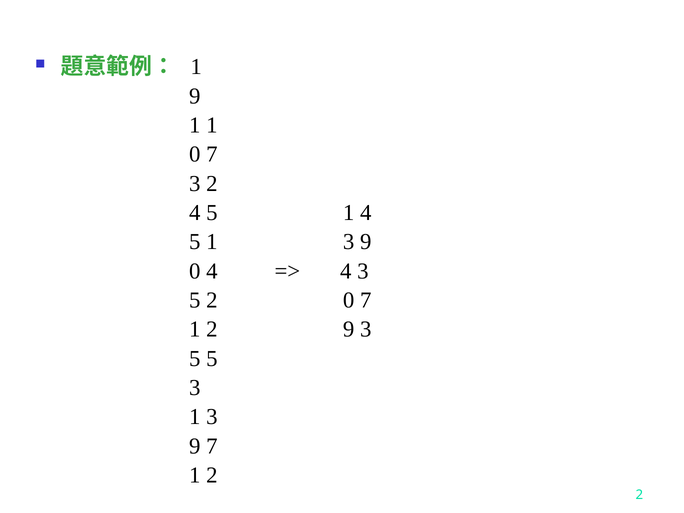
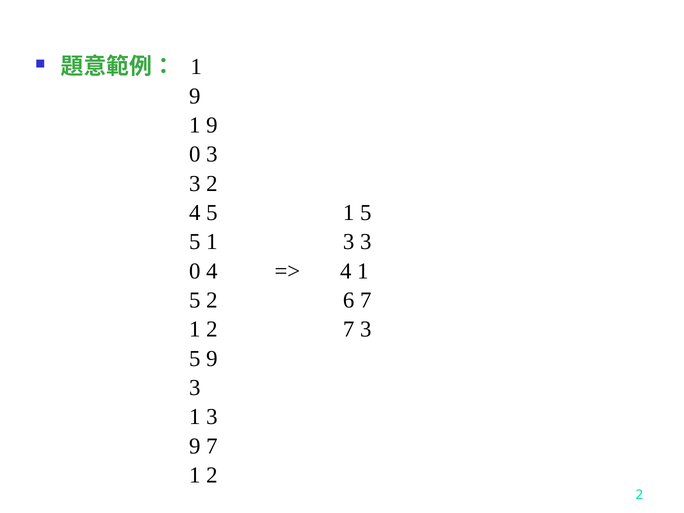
1: 1 -> 9 (212, 125)
7: 7 -> 3 (212, 154)
5 1 4: 4 -> 5 (366, 213)
5 1 3 9: 9 -> 3 (366, 242)
4 3: 3 -> 1 (363, 271)
2 0: 0 -> 6 (349, 300)
2 9: 9 -> 7 (349, 329)
5 5: 5 -> 9 (212, 358)
